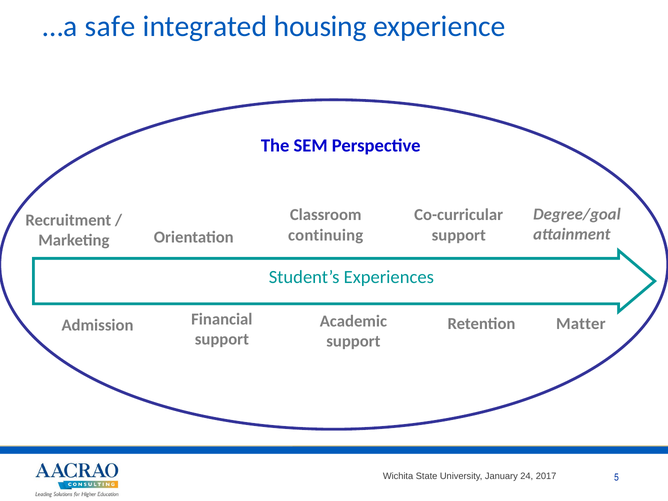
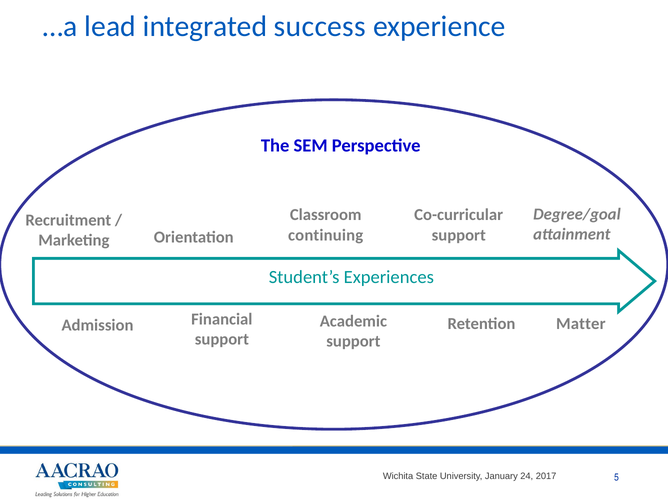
safe: safe -> lead (110, 27)
housing: housing -> success (320, 27)
